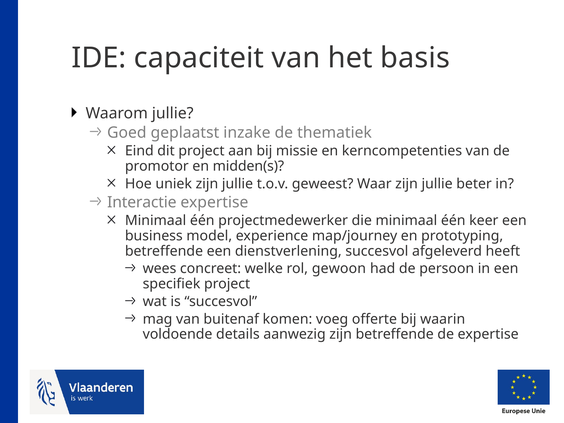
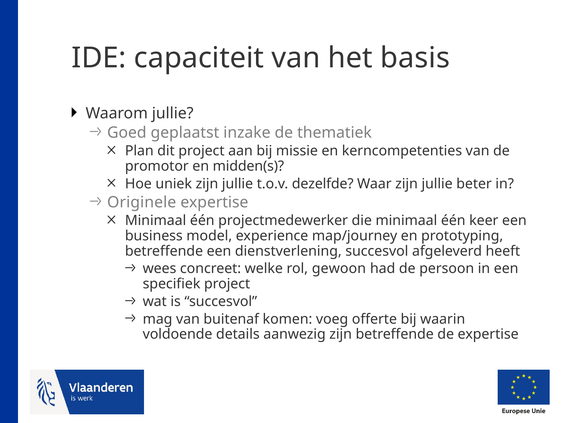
Eind: Eind -> Plan (139, 151)
geweest: geweest -> dezelfde (323, 184)
Interactie: Interactie -> Originele (142, 202)
